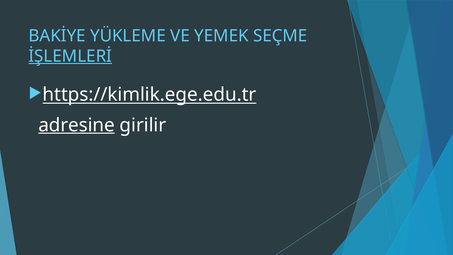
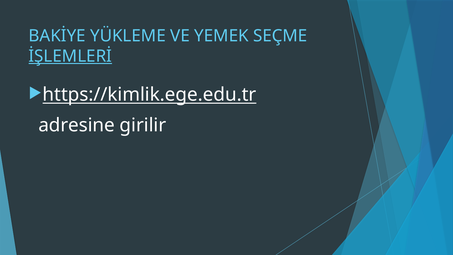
adresine underline: present -> none (77, 125)
